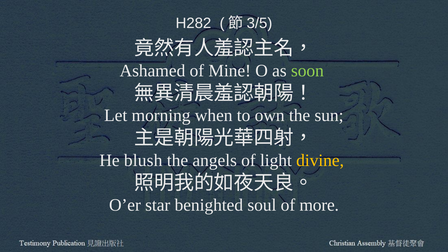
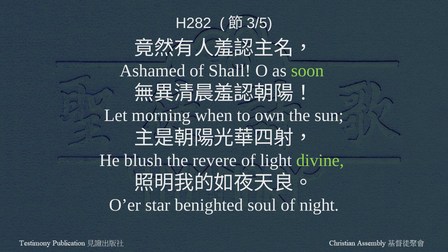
Mine: Mine -> Shall (230, 71)
angels: angels -> revere (215, 160)
divine colour: yellow -> light green (320, 160)
more: more -> night (319, 205)
